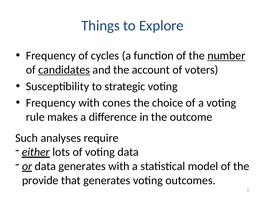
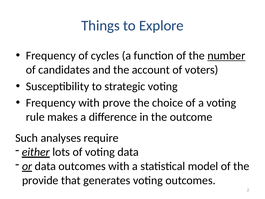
candidates underline: present -> none (64, 70)
cones: cones -> prove (117, 103)
data generates: generates -> outcomes (82, 166)
